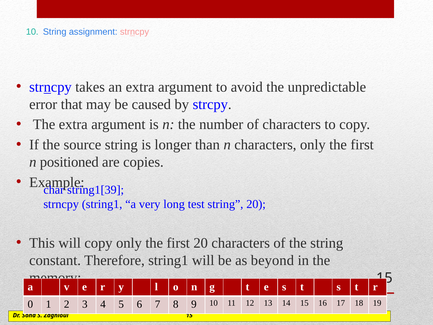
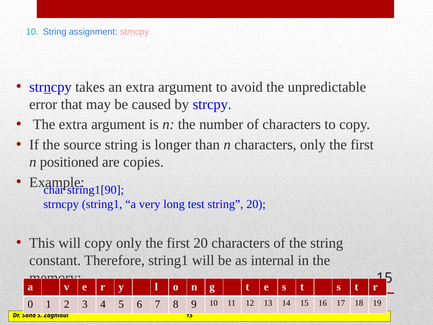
string1[39: string1[39 -> string1[90 (96, 190)
beyond: beyond -> internal (273, 260)
